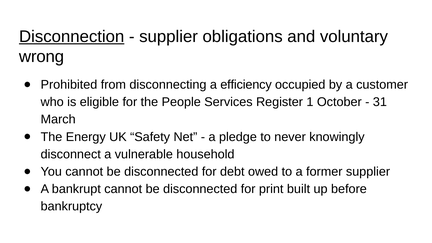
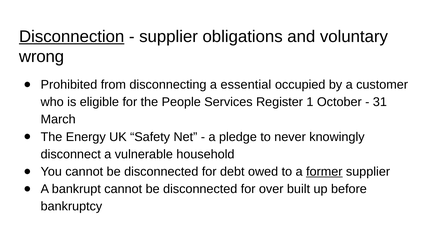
efficiency: efficiency -> essential (246, 85)
former underline: none -> present (324, 172)
print: print -> over (271, 189)
